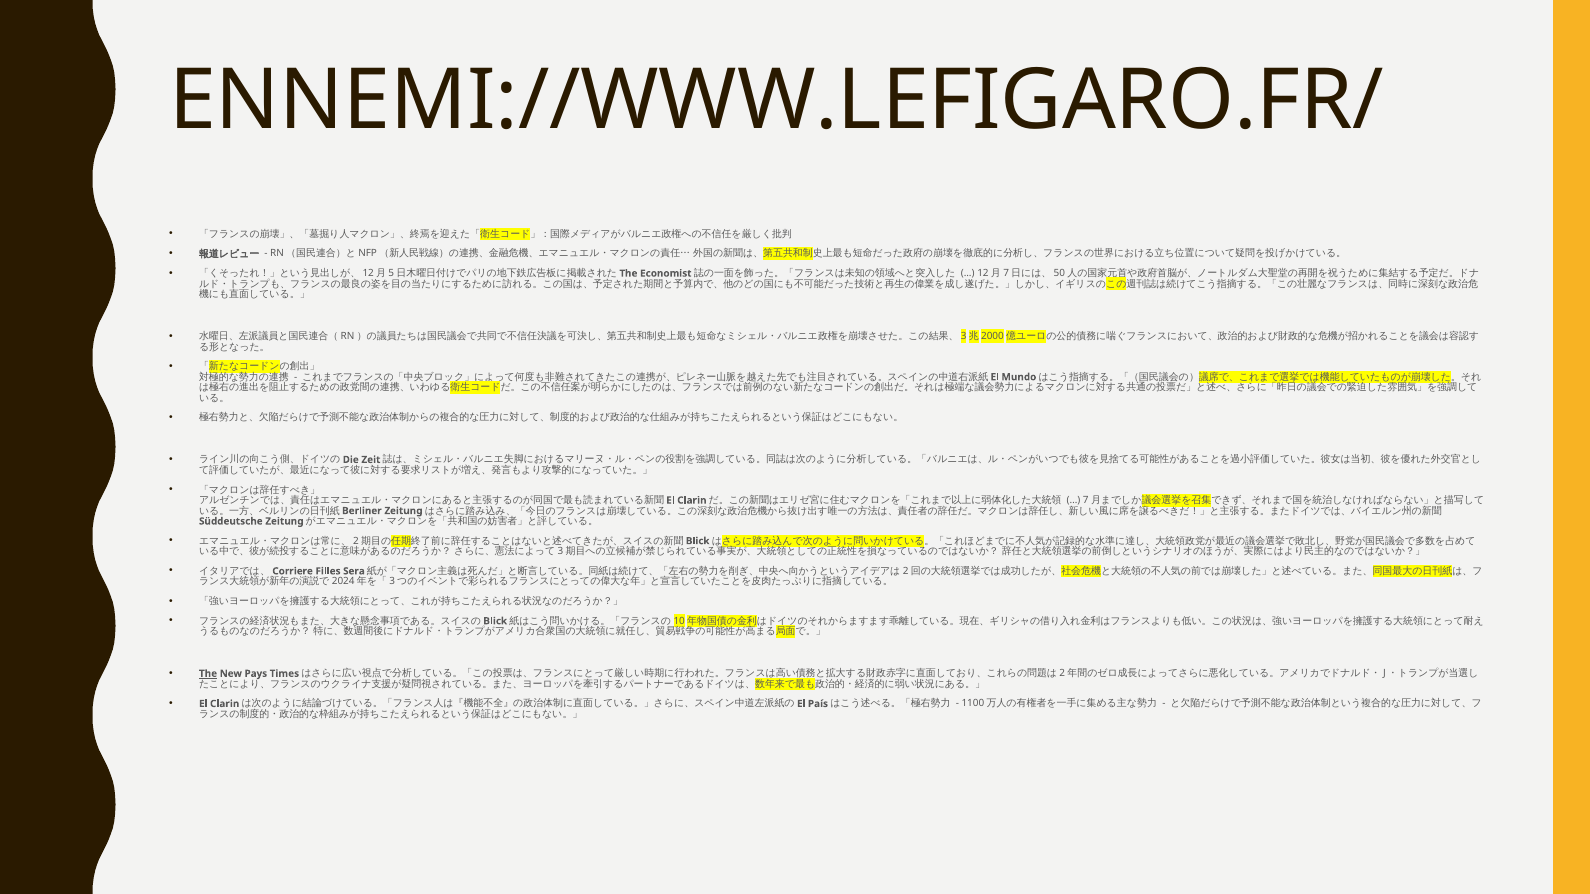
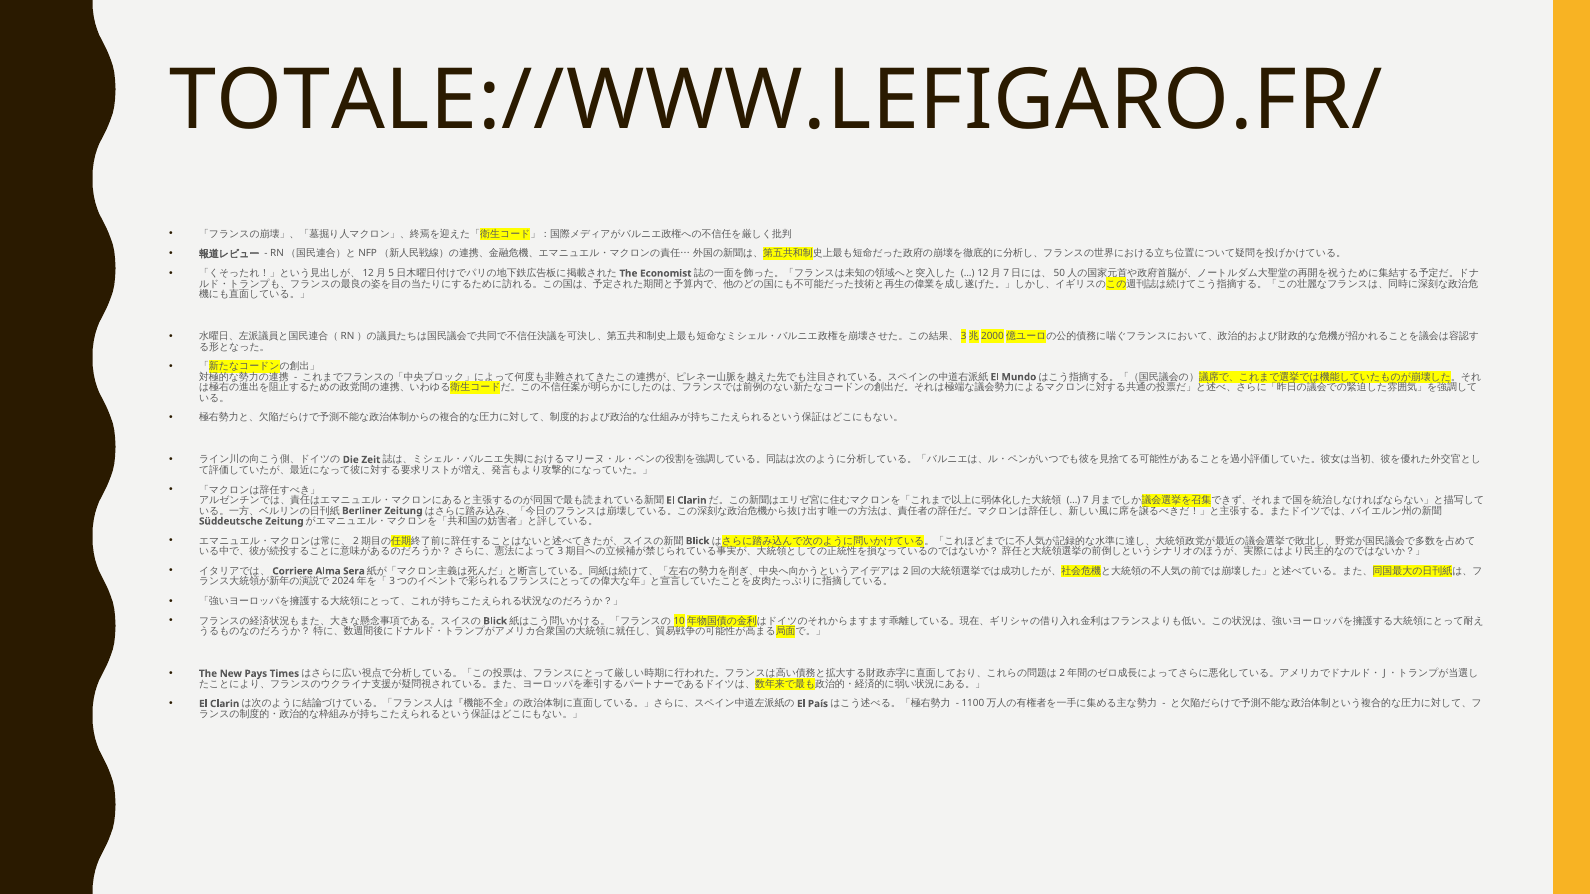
ENNEMI://WWW.LEFIGARO.FR/: ENNEMI://WWW.LEFIGARO.FR/ -> TOTALE://WWW.LEFIGARO.FR/ (776, 101)
Filles: Filles -> Alma (328, 571)
The underline: present -> none (208, 674)
